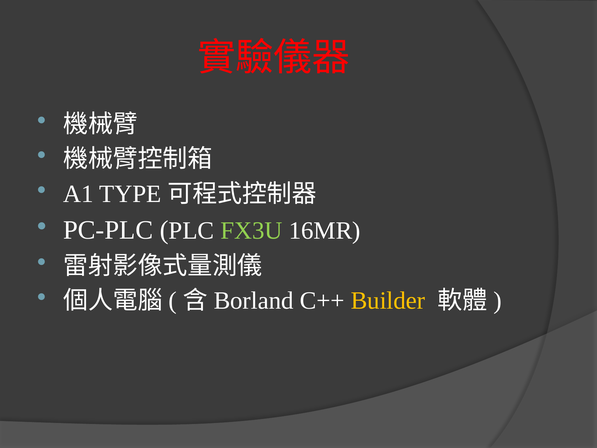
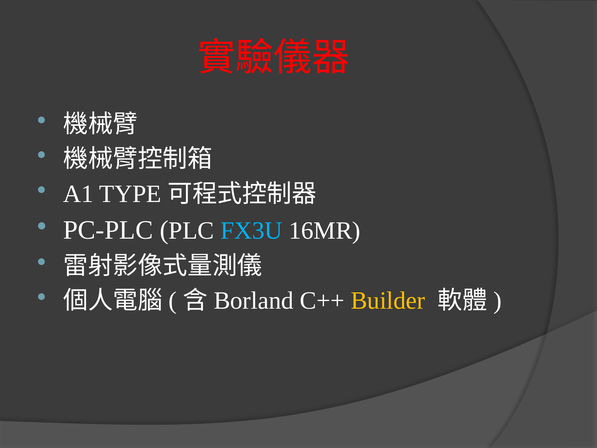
FX3U colour: light green -> light blue (251, 231)
